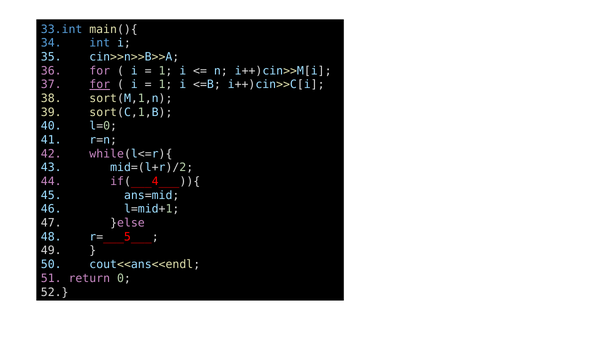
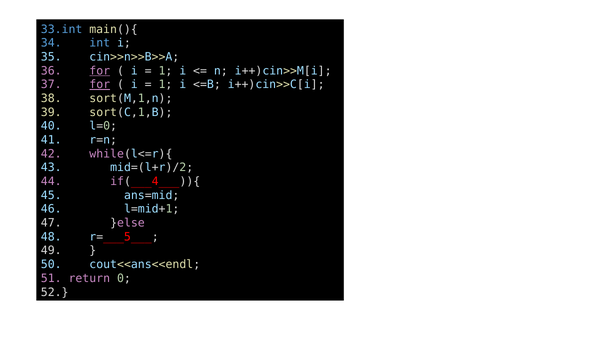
for underline: none -> present (100, 71)
